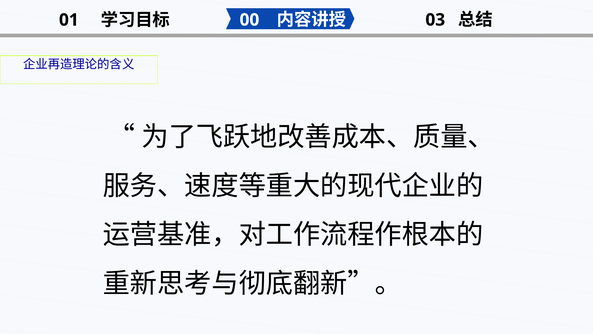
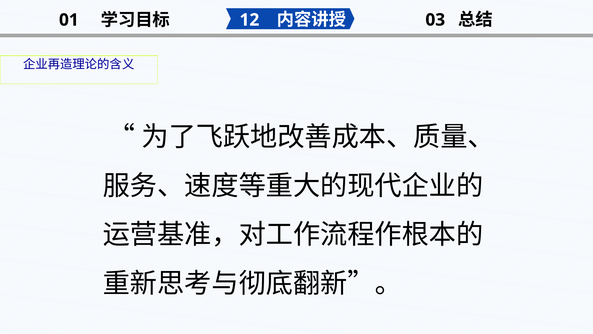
00: 00 -> 12 (249, 20)
